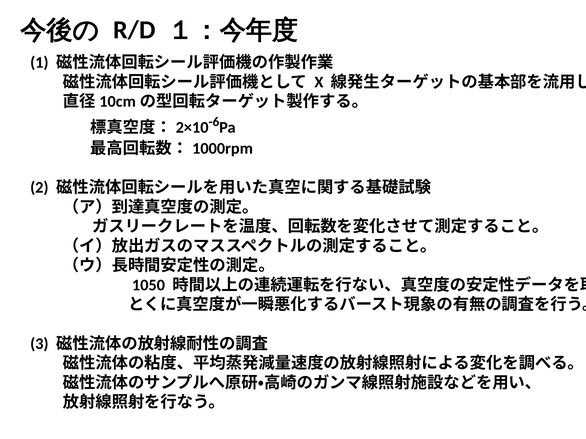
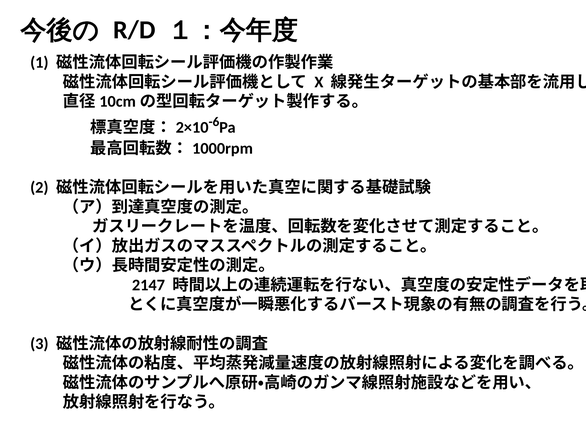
1050: 1050 -> 2147 (148, 285)
